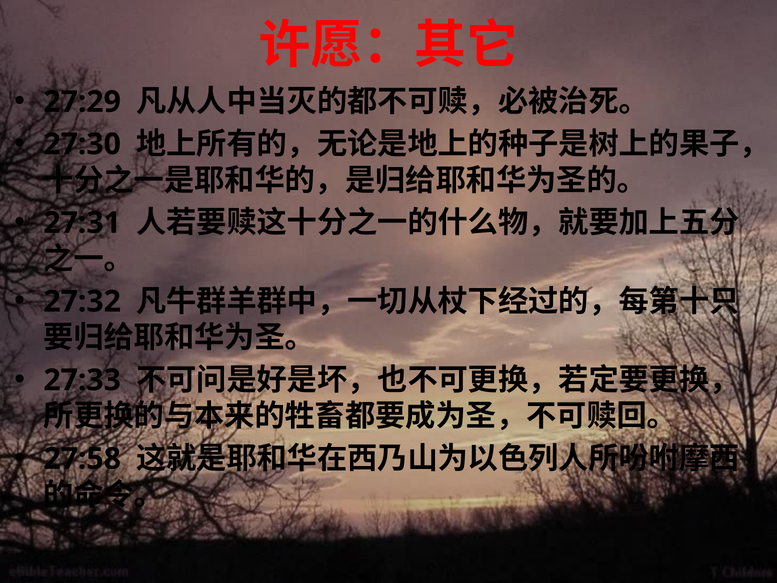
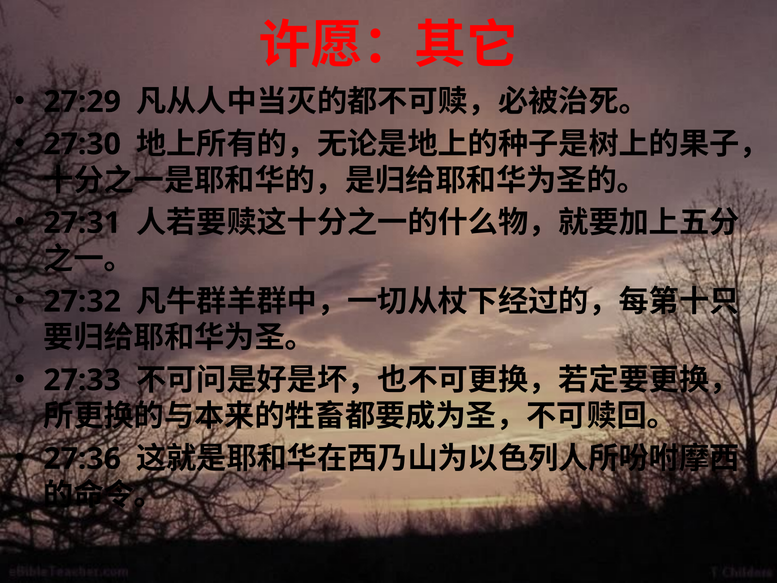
27:58: 27:58 -> 27:36 (82, 459)
